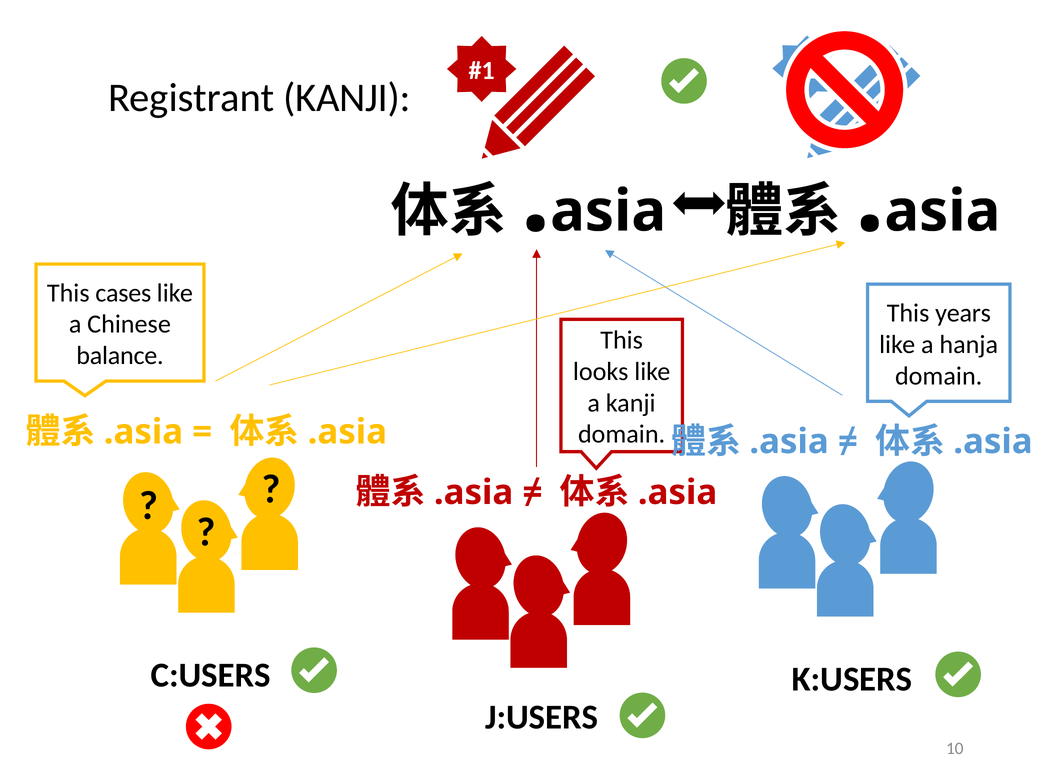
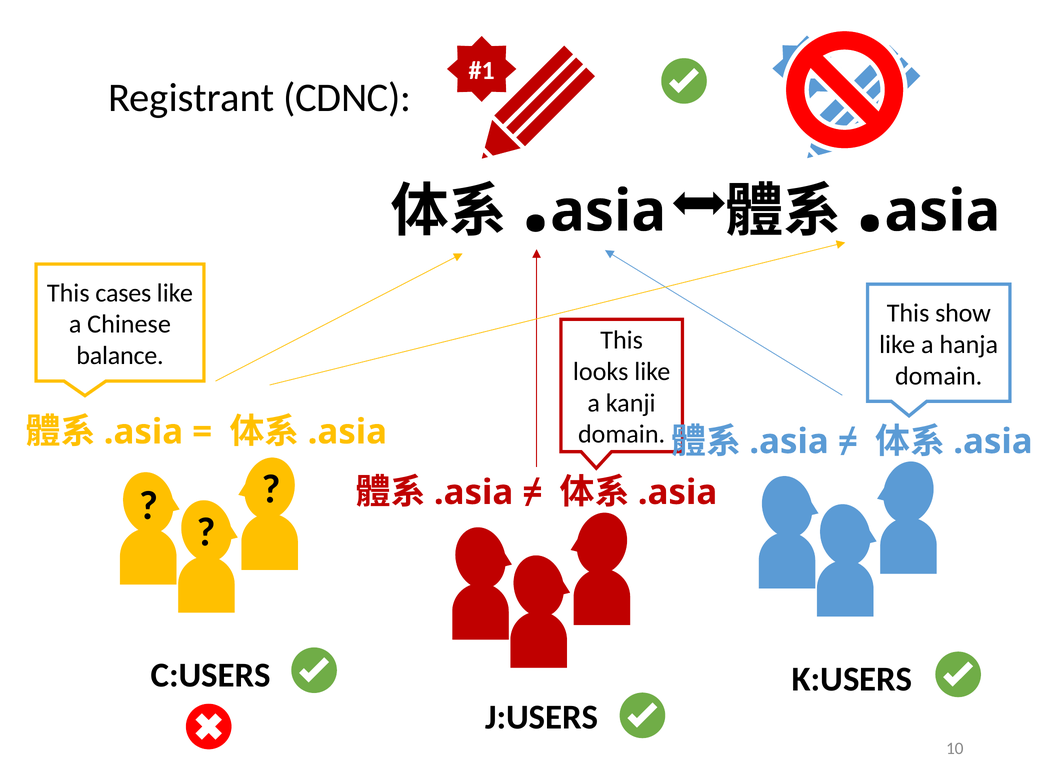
Registrant KANJI: KANJI -> CDNC (347, 98)
years: years -> show (963, 313)
